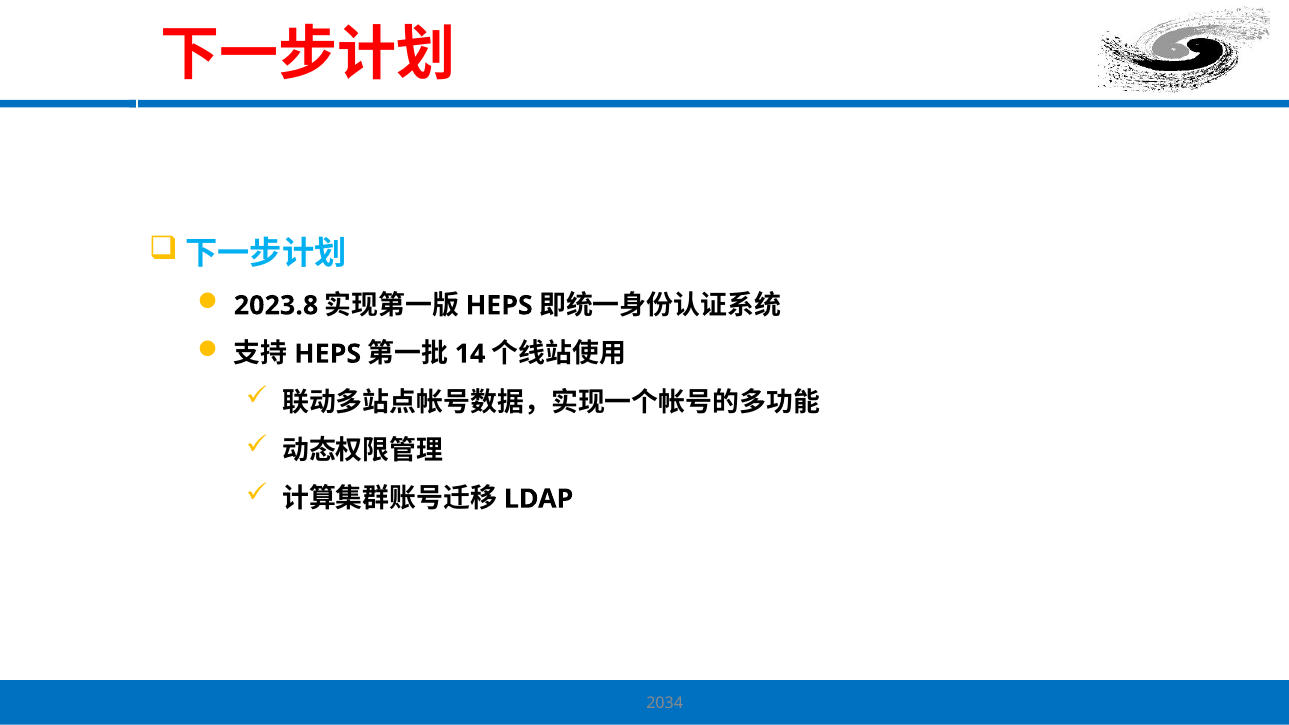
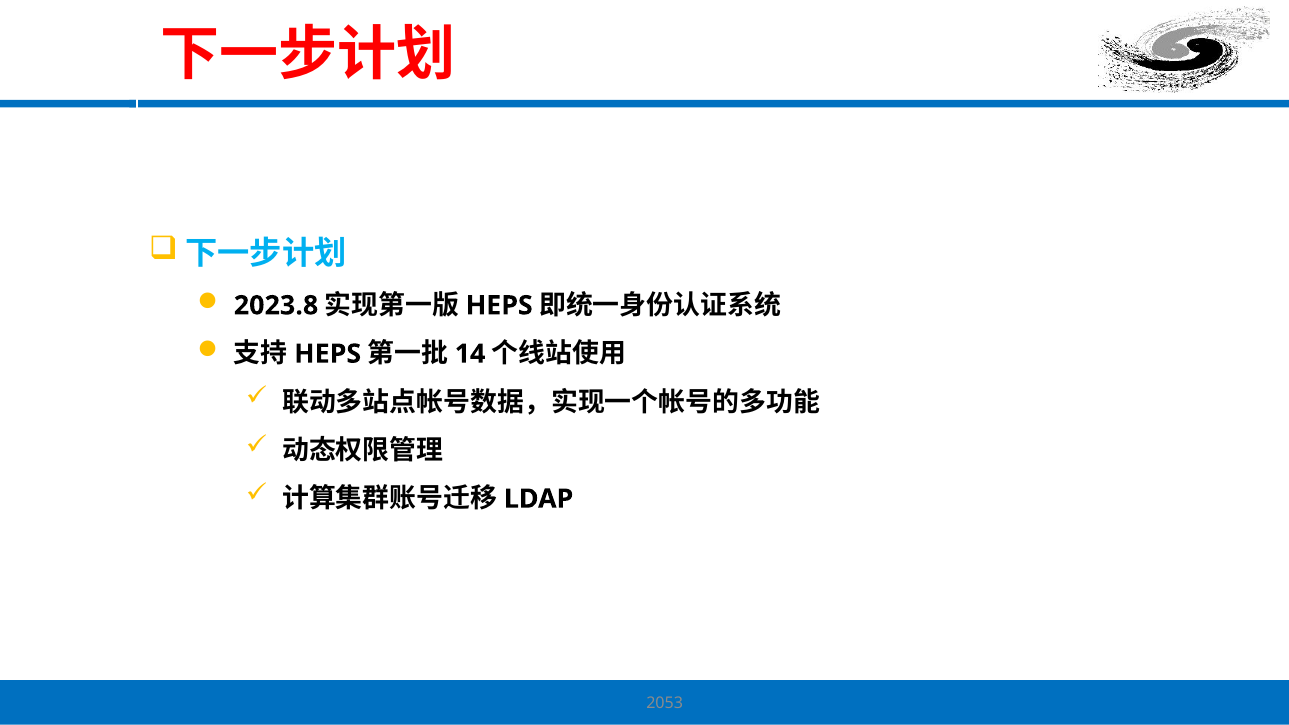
2034: 2034 -> 2053 (665, 704)
